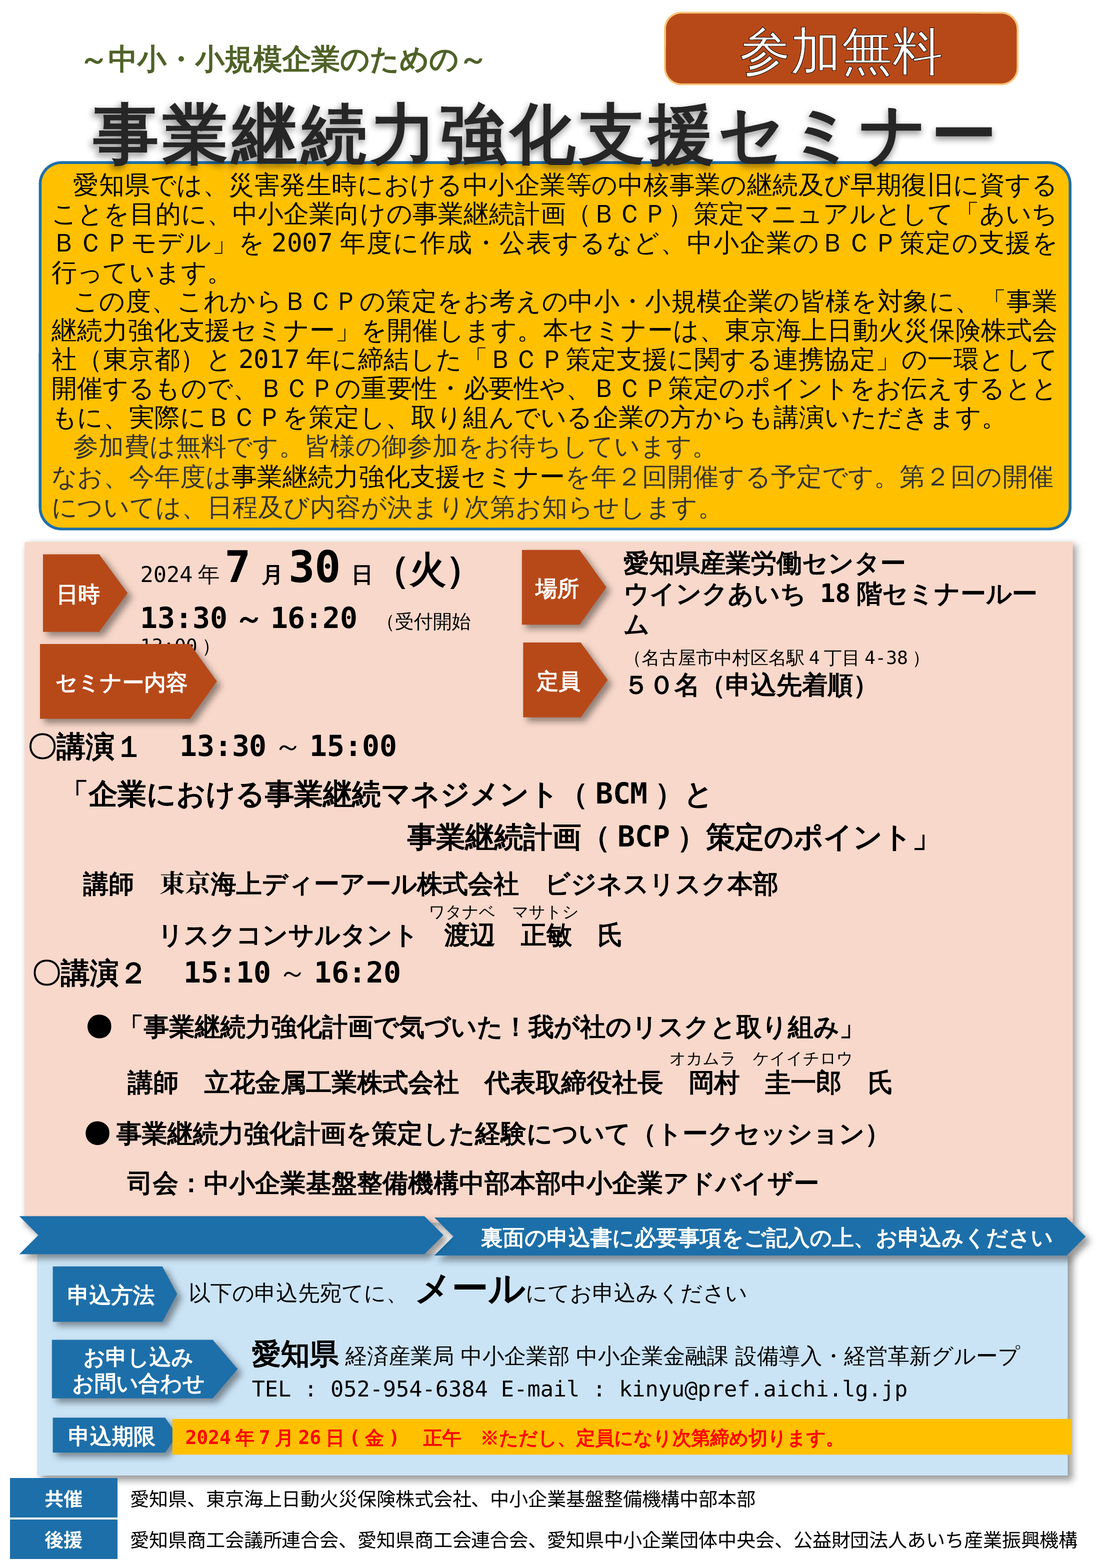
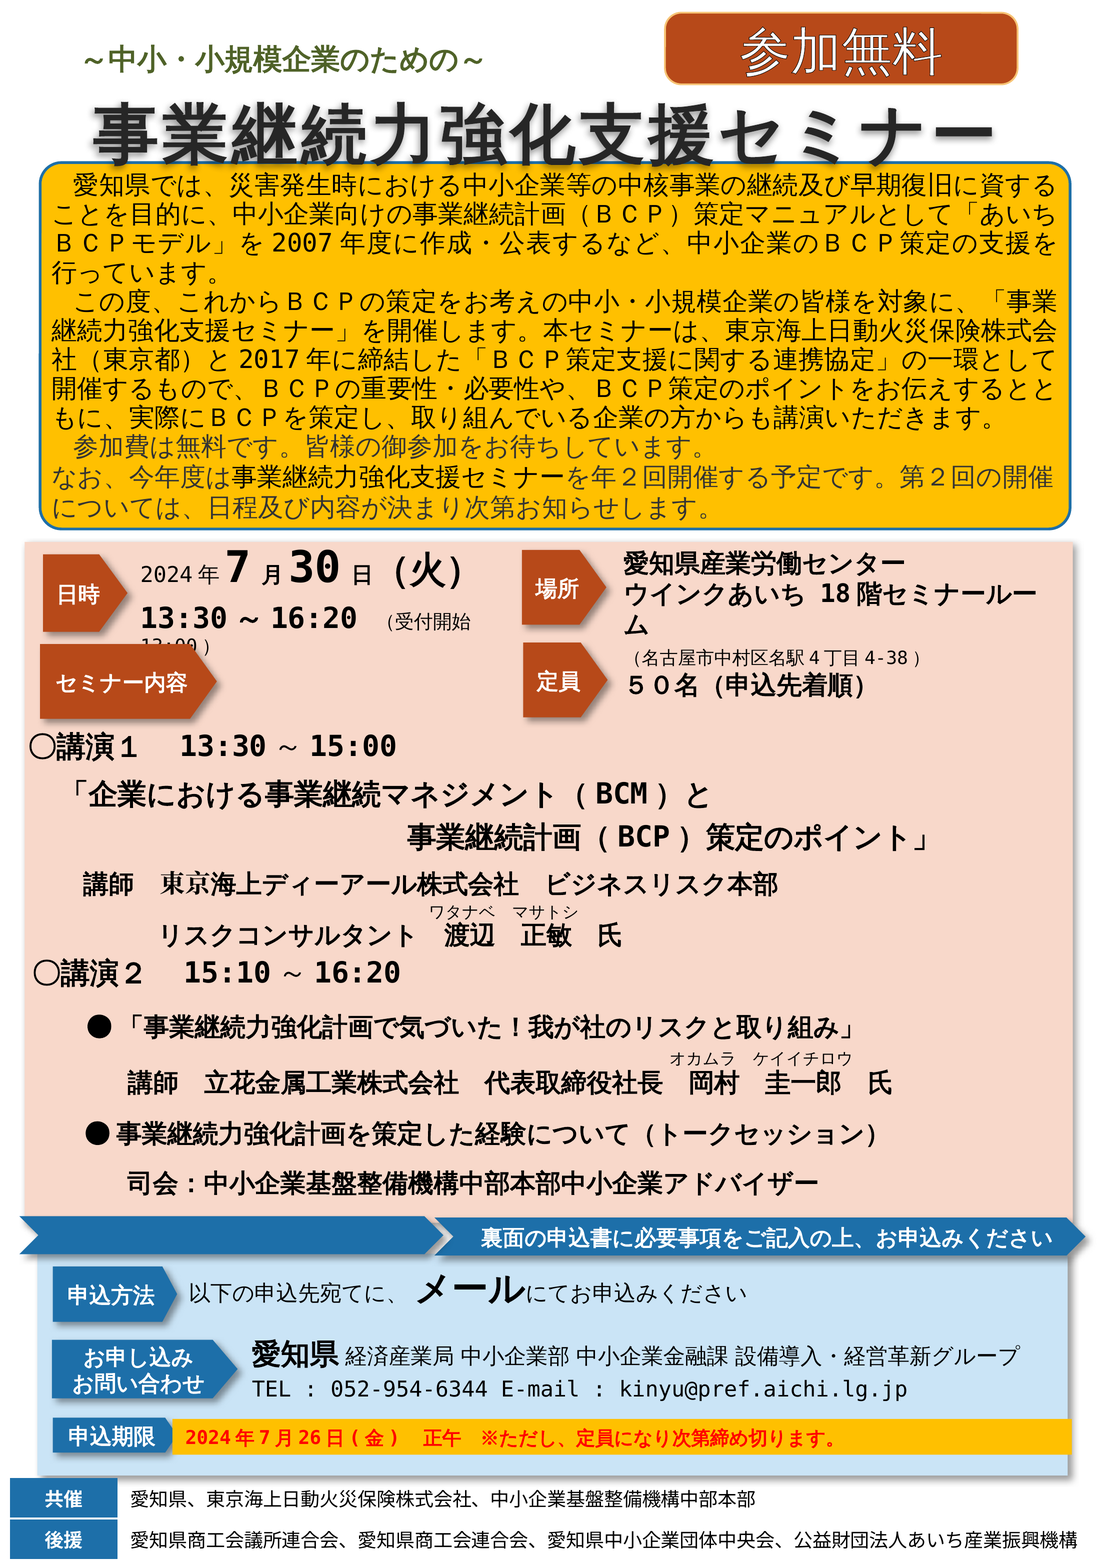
052-954-6384: 052-954-6384 -> 052-954-6344 (409, 1390)
